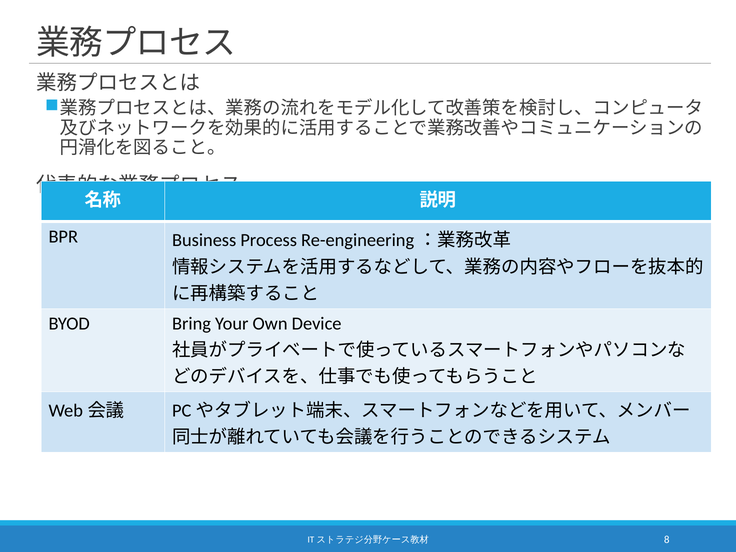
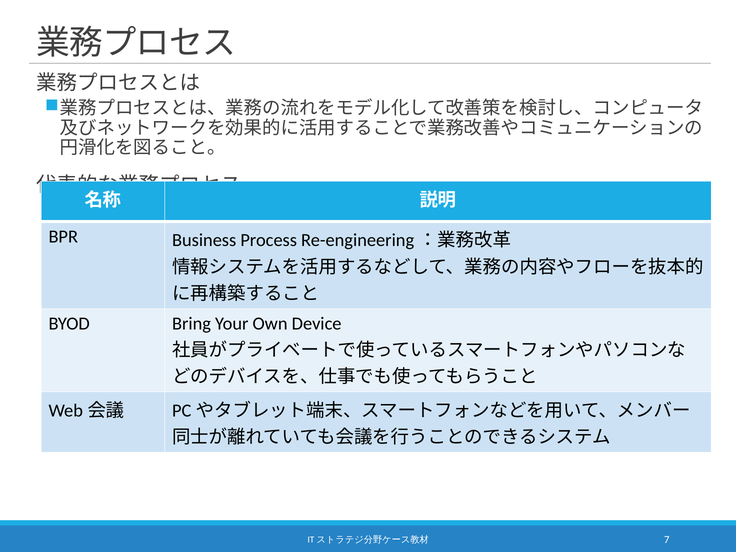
8: 8 -> 7 (667, 540)
